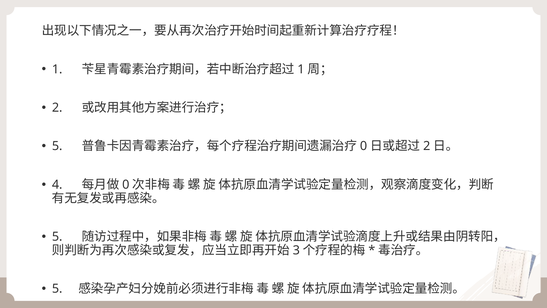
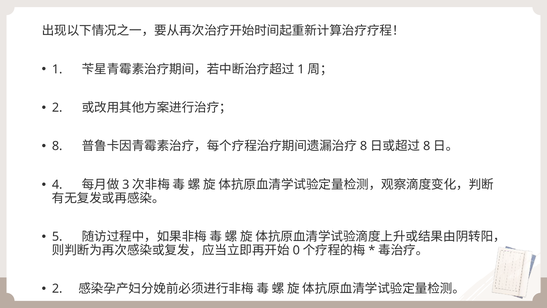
5: 5 -> 8 (57, 146)
0: 0 -> 8 (364, 146)
2: 2 -> 8 (427, 146)
0: 0 -> 3 (126, 184)
3: 3 -> 0 (296, 250)
5: 5 -> 2 (57, 288)
